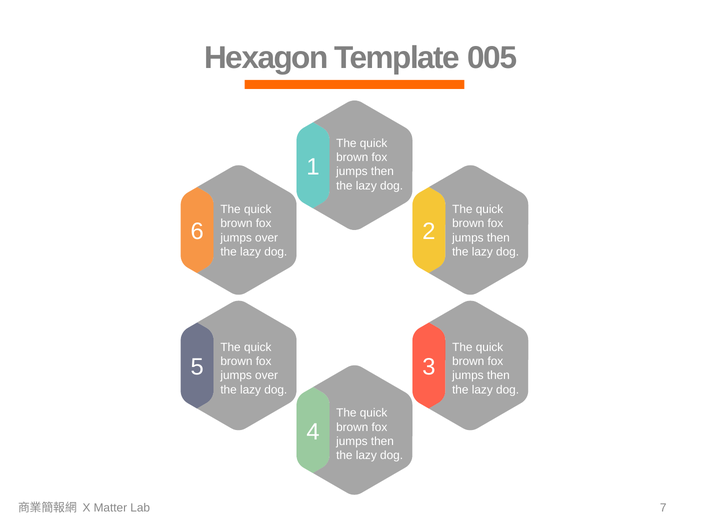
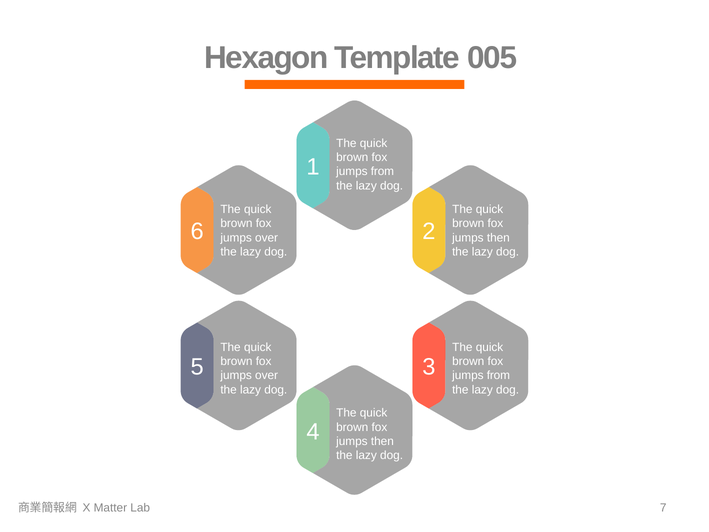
then: then -> from (382, 171)
then: then -> from (498, 375)
